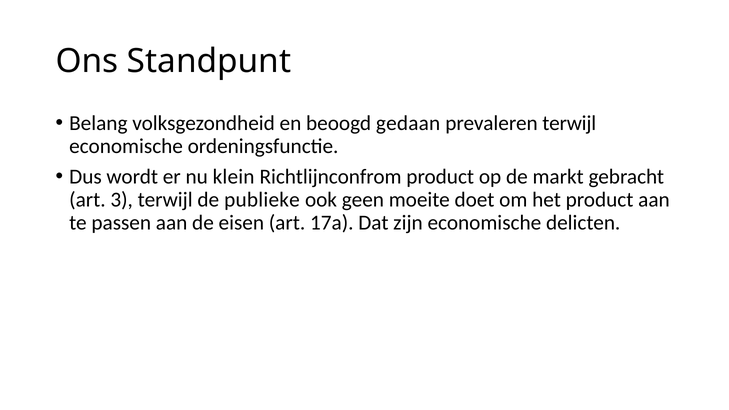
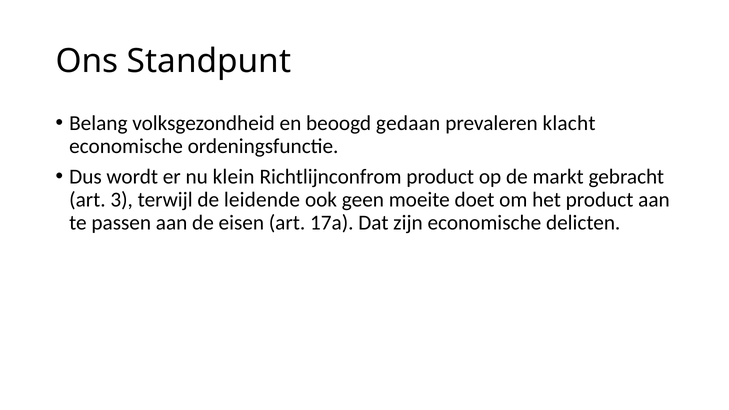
prevaleren terwijl: terwijl -> klacht (569, 123)
publieke: publieke -> leidende (262, 200)
